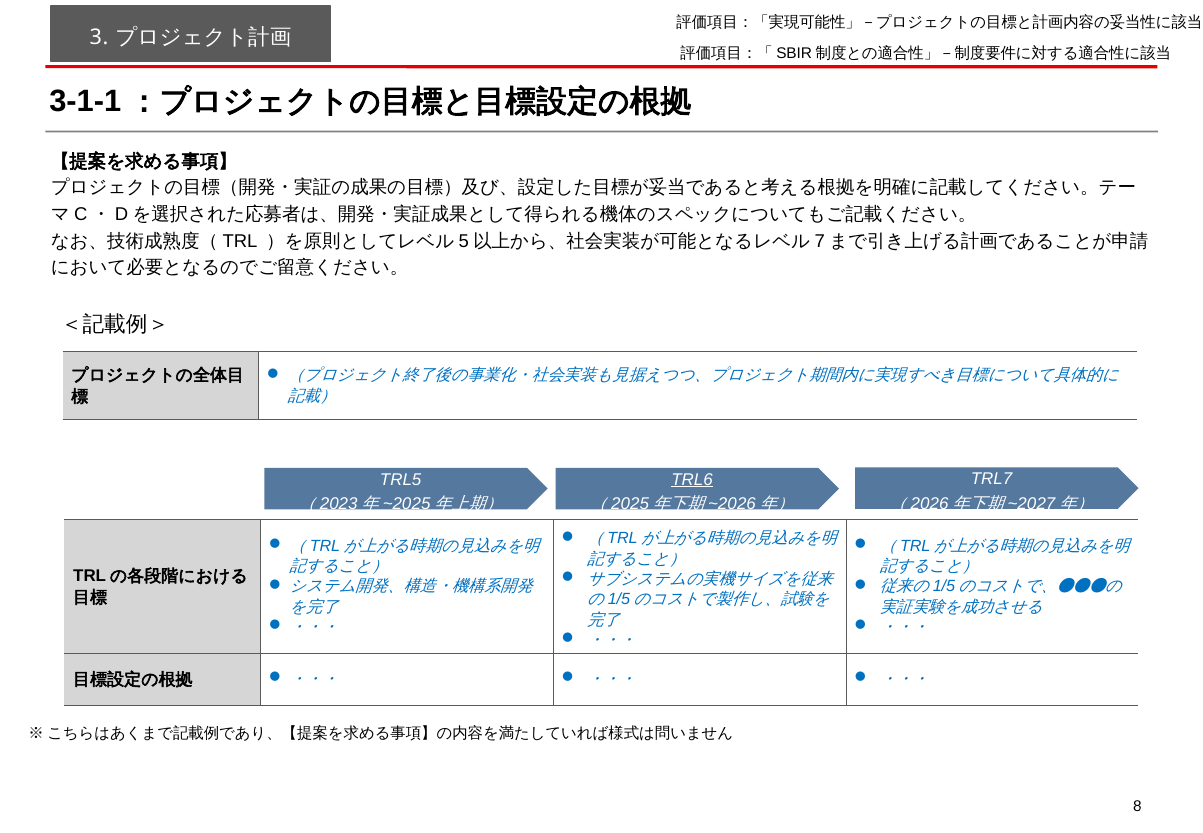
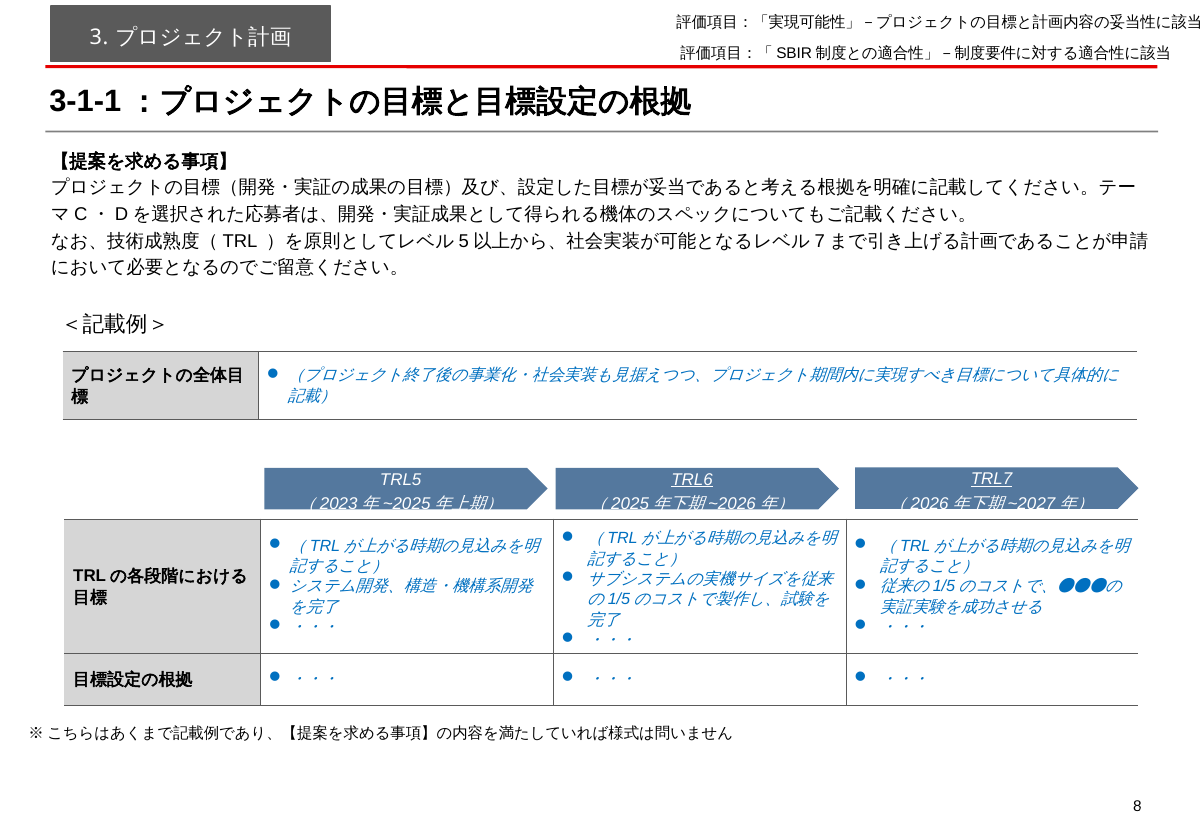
TRL7 underline: none -> present (992, 479)
